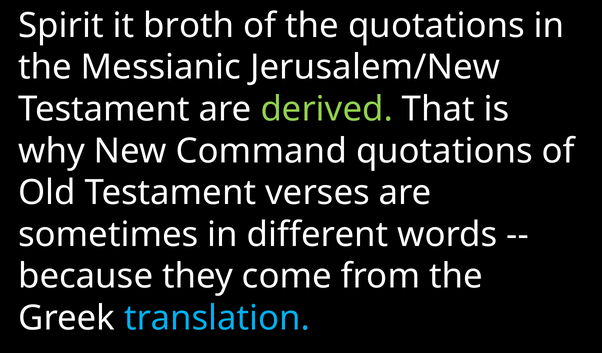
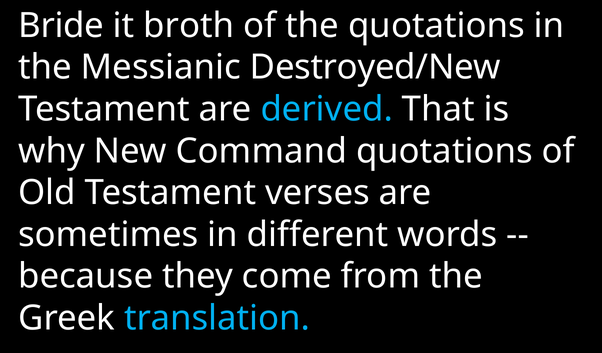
Spirit: Spirit -> Bride (61, 26)
Jerusalem/New: Jerusalem/New -> Destroyed/New (375, 67)
derived colour: light green -> light blue (327, 109)
